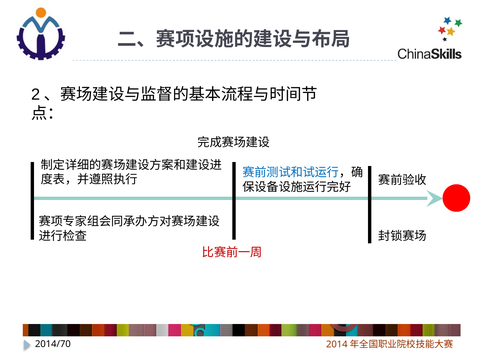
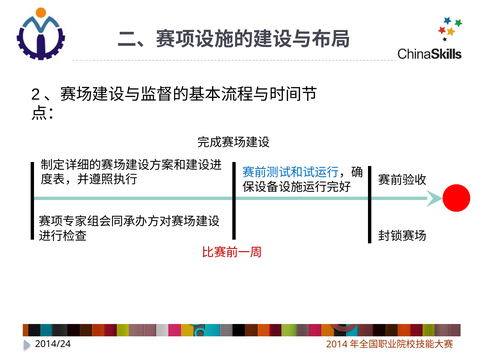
2014/70: 2014/70 -> 2014/24 (53, 344)
